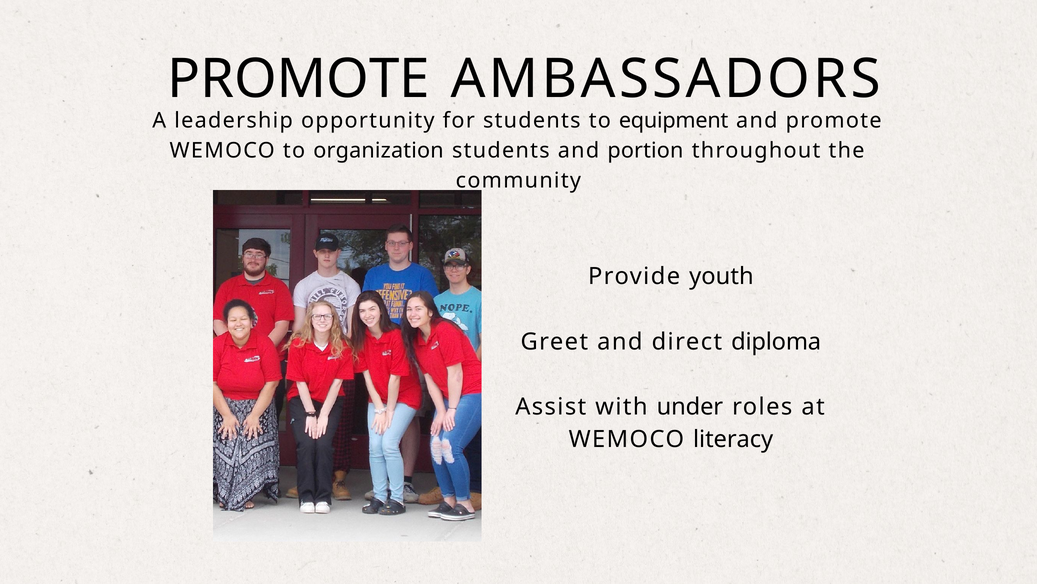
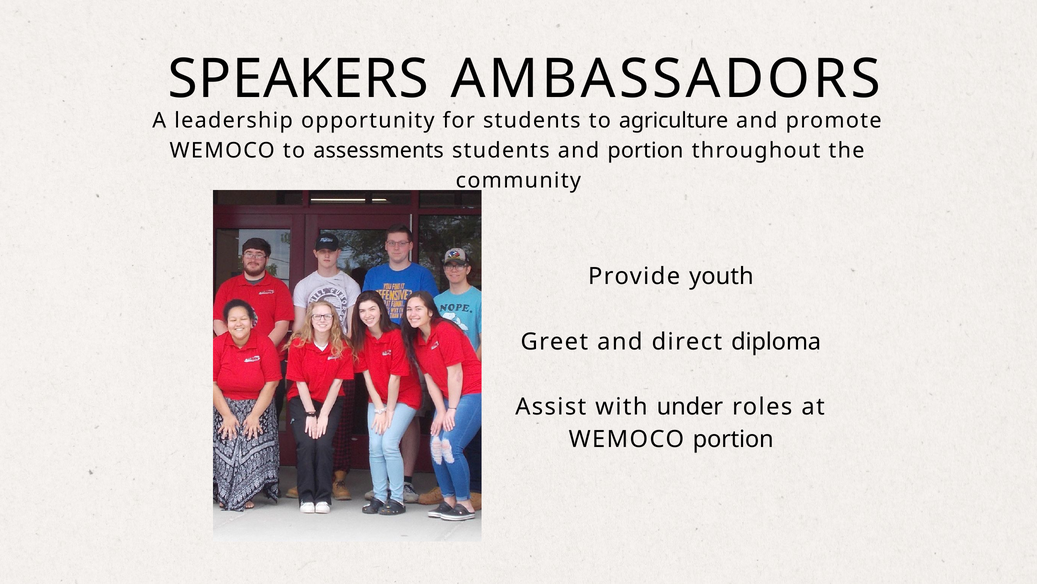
PROMOTE: PROMOTE -> SPEAKERS (298, 79)
equipment: equipment -> agriculture (674, 121)
organization: organization -> assessments (379, 151)
WEMOCO literacy: literacy -> portion (733, 439)
